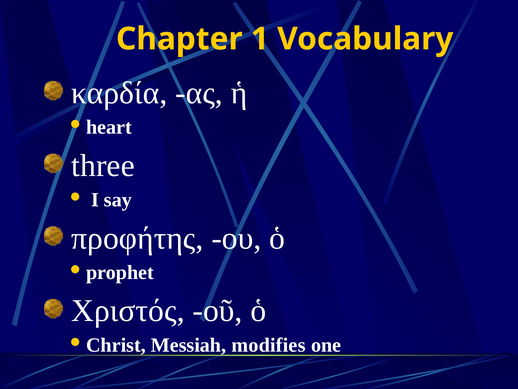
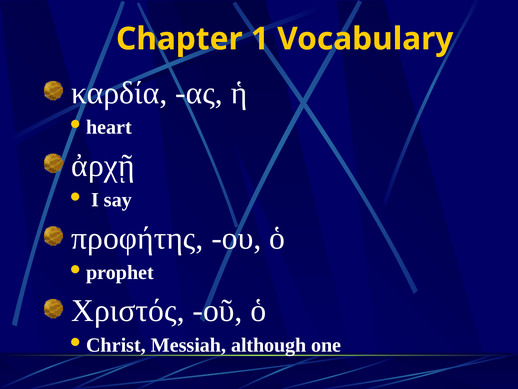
three: three -> ἀρχῇ (103, 165)
modifies: modifies -> although (269, 345)
